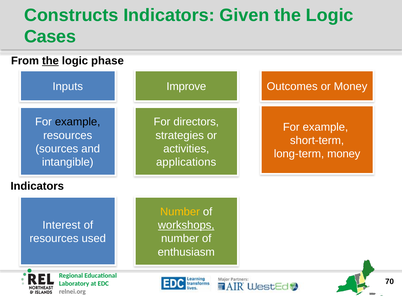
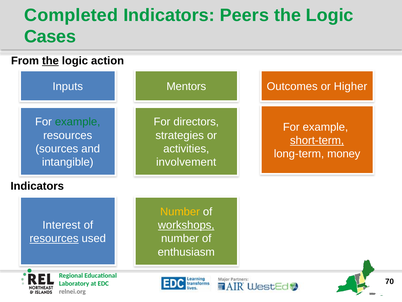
Constructs: Constructs -> Completed (71, 15)
Given: Given -> Peers (244, 15)
phase: phase -> action (108, 61)
Improve: Improve -> Mentors (186, 86)
or Money: Money -> Higher (351, 86)
example colour: black -> green (78, 122)
short-term underline: none -> present (317, 140)
applications: applications -> involvement (186, 162)
resources underline: none -> present (54, 238)
